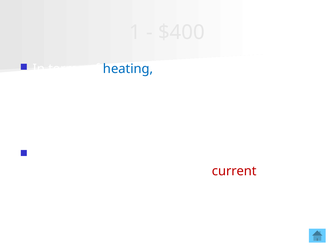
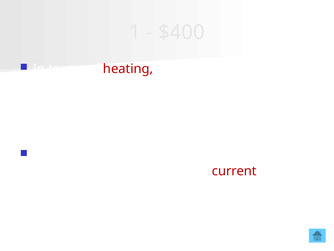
heating colour: blue -> red (128, 69)
